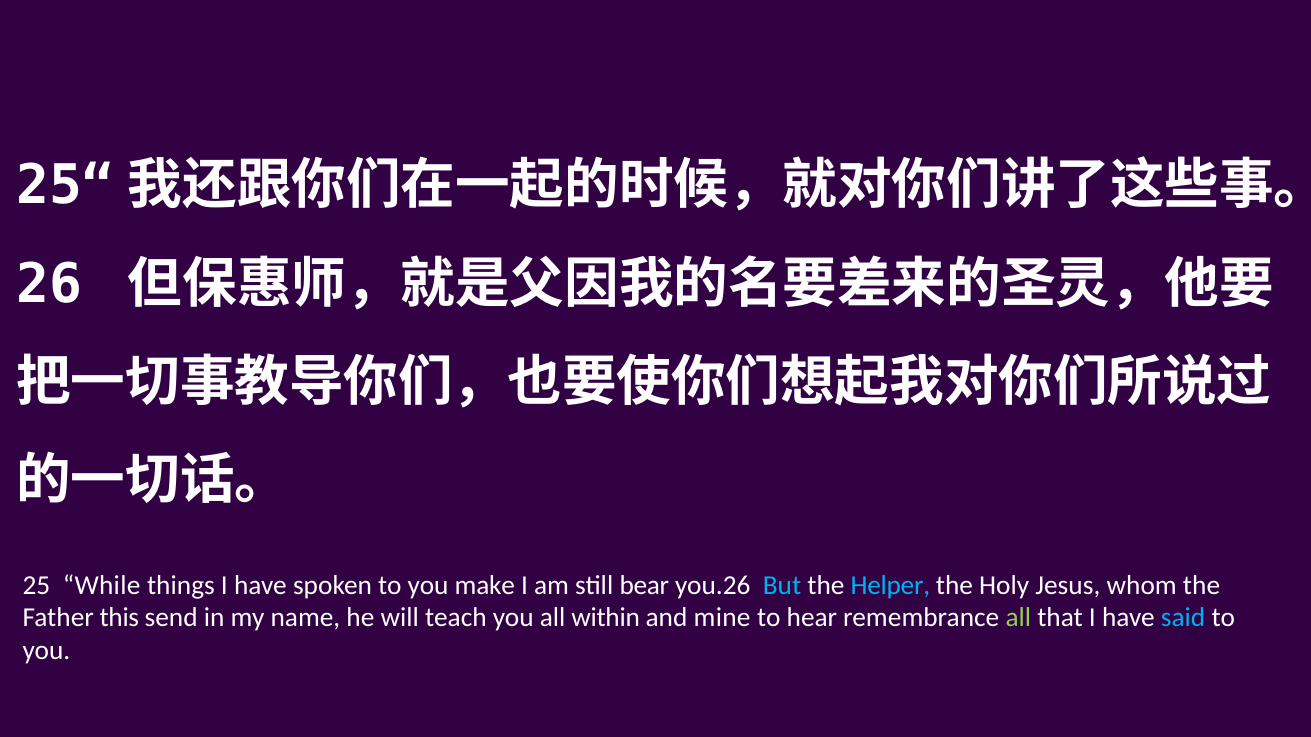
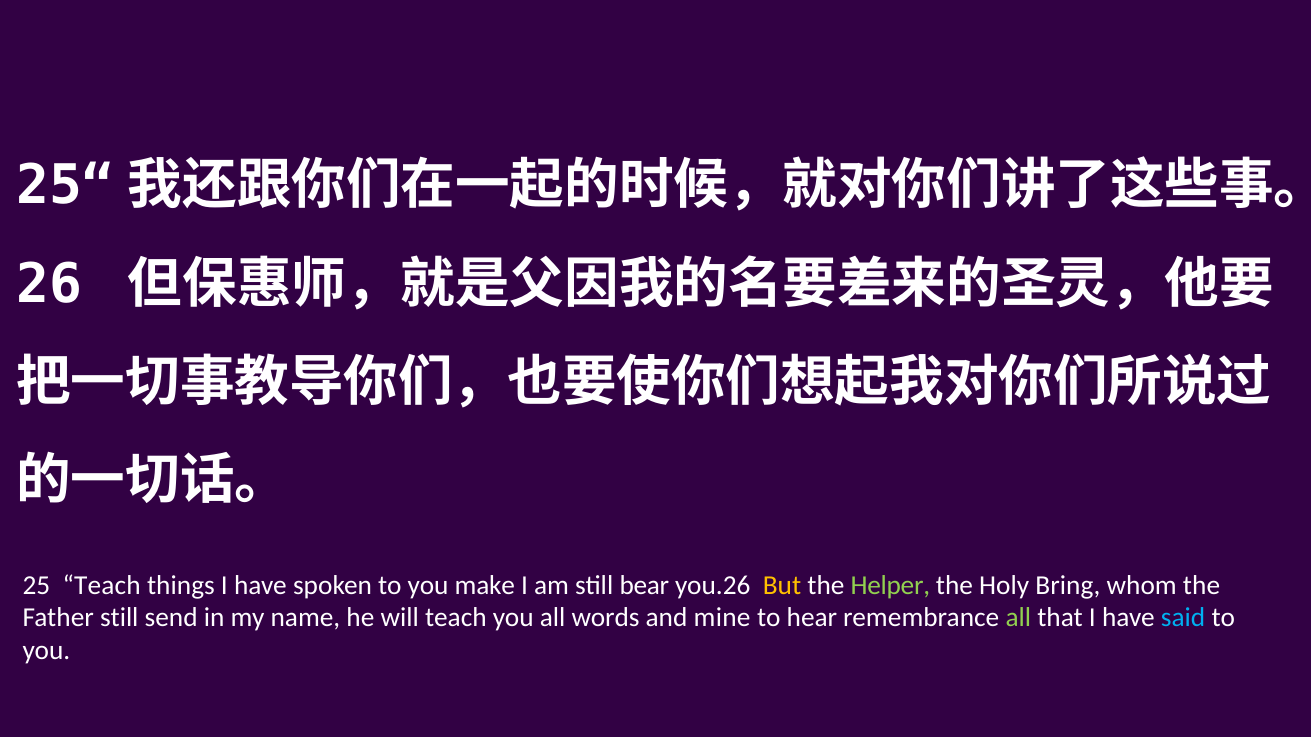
25 While: While -> Teach (102, 585)
But colour: light blue -> yellow (782, 585)
Helper colour: light blue -> light green (890, 585)
Jesus: Jesus -> Bring (1068, 585)
Father this: this -> still (119, 618)
within: within -> words (606, 618)
